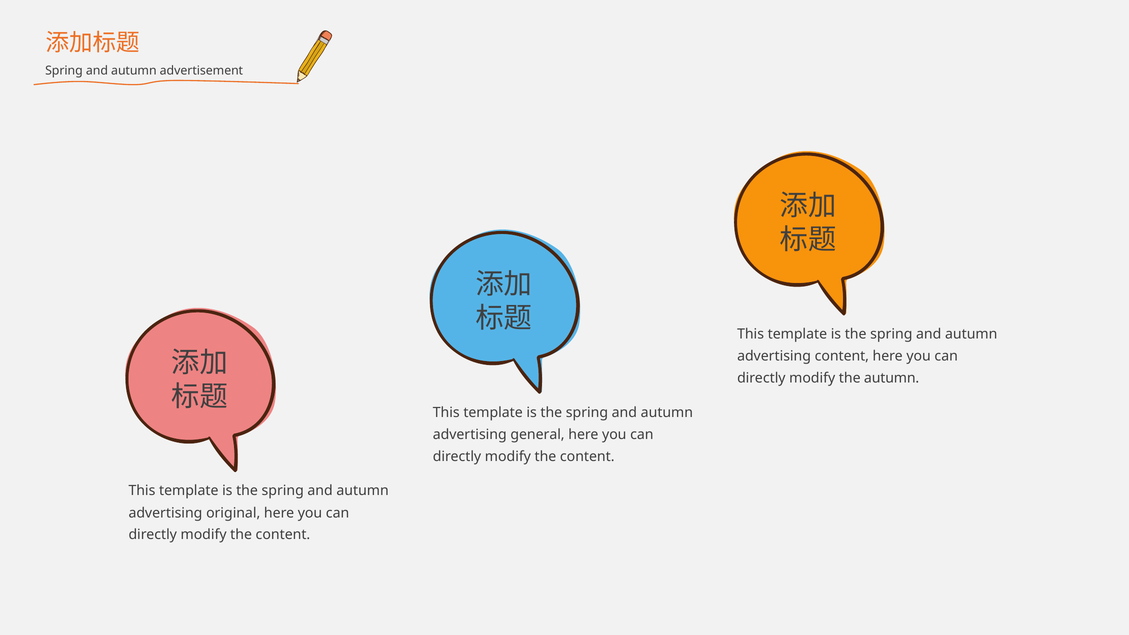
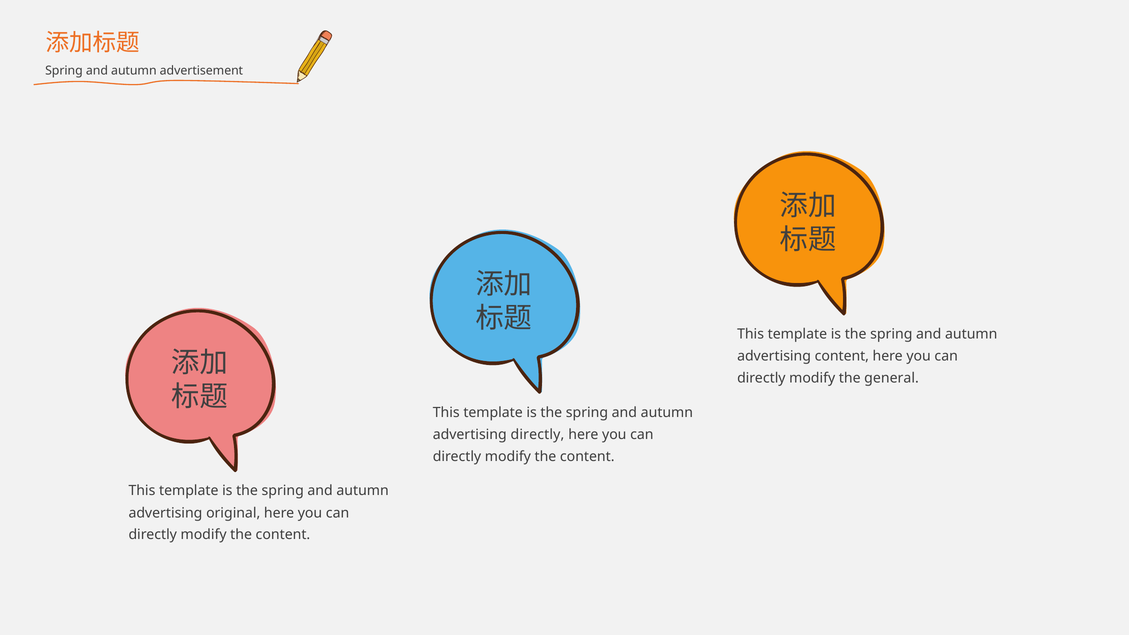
the autumn: autumn -> general (892, 378)
advertising general: general -> directly (537, 435)
